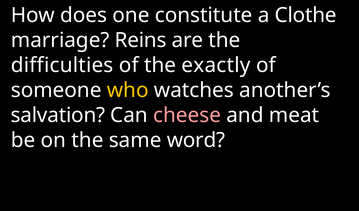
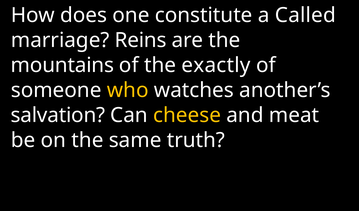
Clothe: Clothe -> Called (305, 15)
difficulties: difficulties -> mountains (62, 65)
cheese colour: pink -> yellow (187, 115)
word: word -> truth (196, 140)
